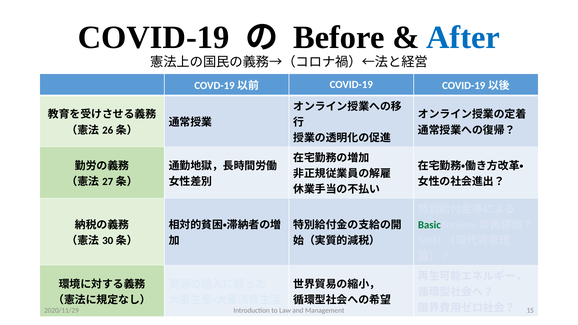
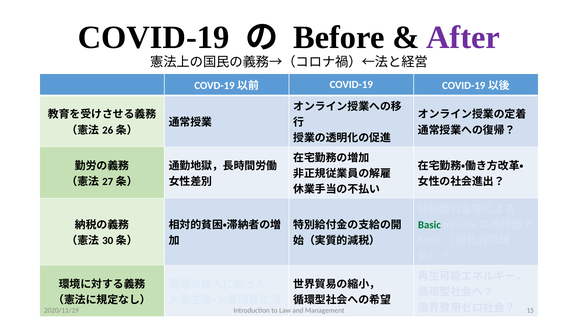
After colour: blue -> purple (463, 37)
